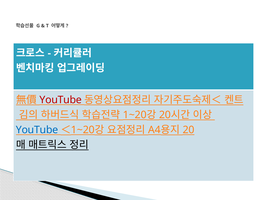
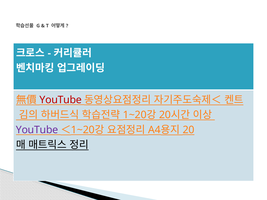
YouTube colour: blue -> purple (37, 130)
